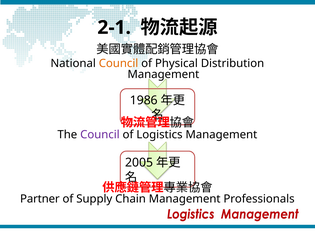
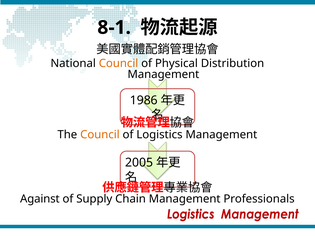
2-1: 2-1 -> 8-1 (114, 28)
Council colour: purple -> orange (100, 135)
Partner: Partner -> Against (40, 199)
